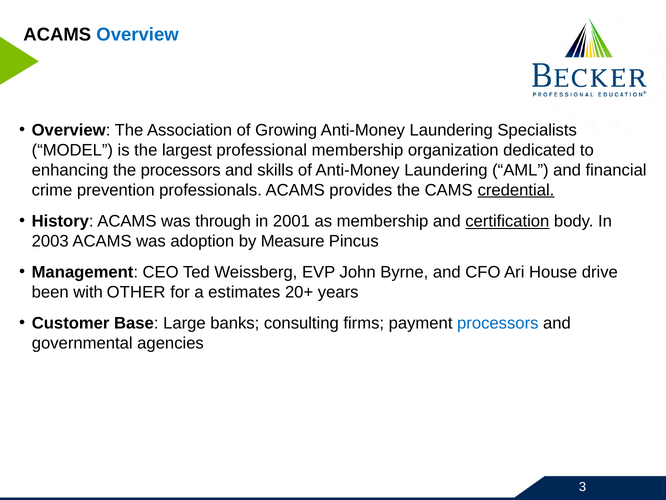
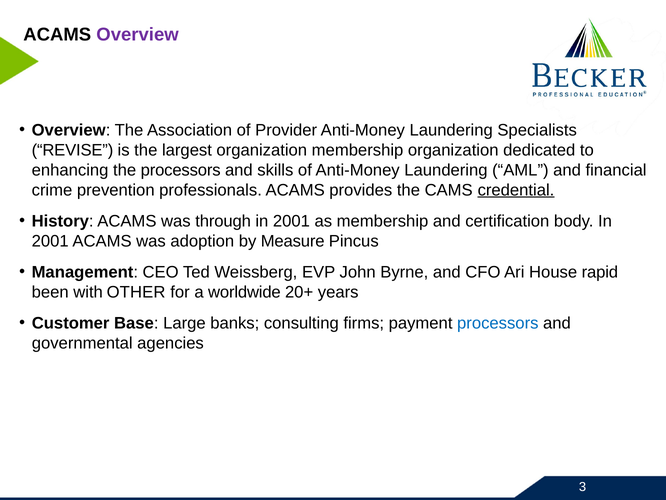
Overview colour: blue -> purple (138, 35)
Growing: Growing -> Provider (286, 130)
MODEL: MODEL -> REVISE (72, 150)
largest professional: professional -> organization (262, 150)
certification underline: present -> none (507, 221)
2003: 2003 -> 2001 (50, 241)
drive: drive -> rapid (600, 272)
estimates: estimates -> worldwide (244, 292)
